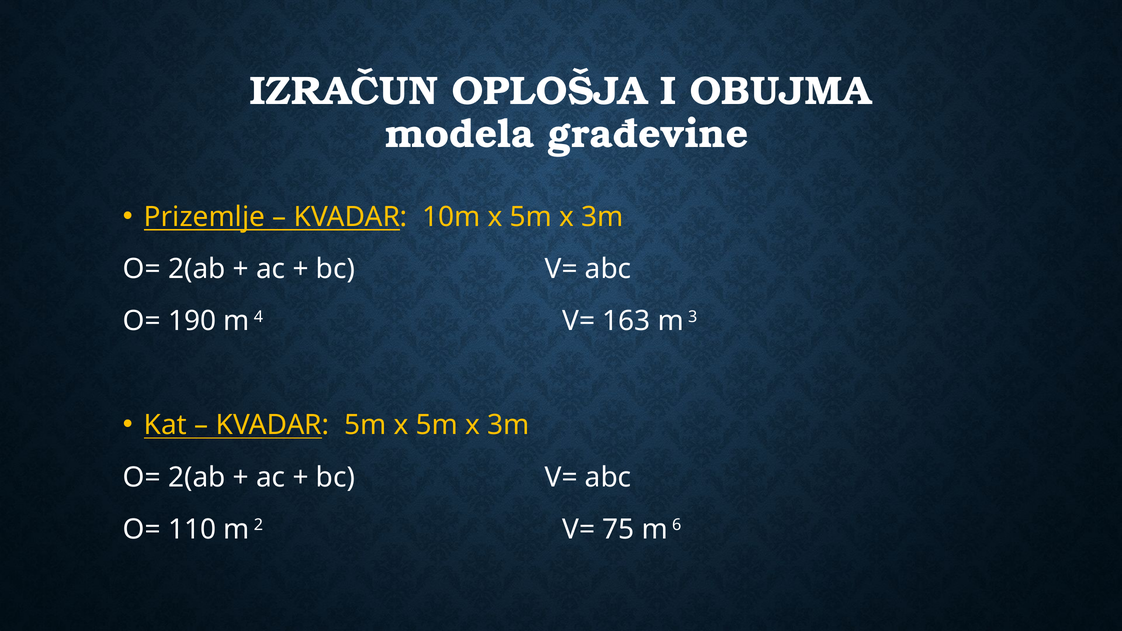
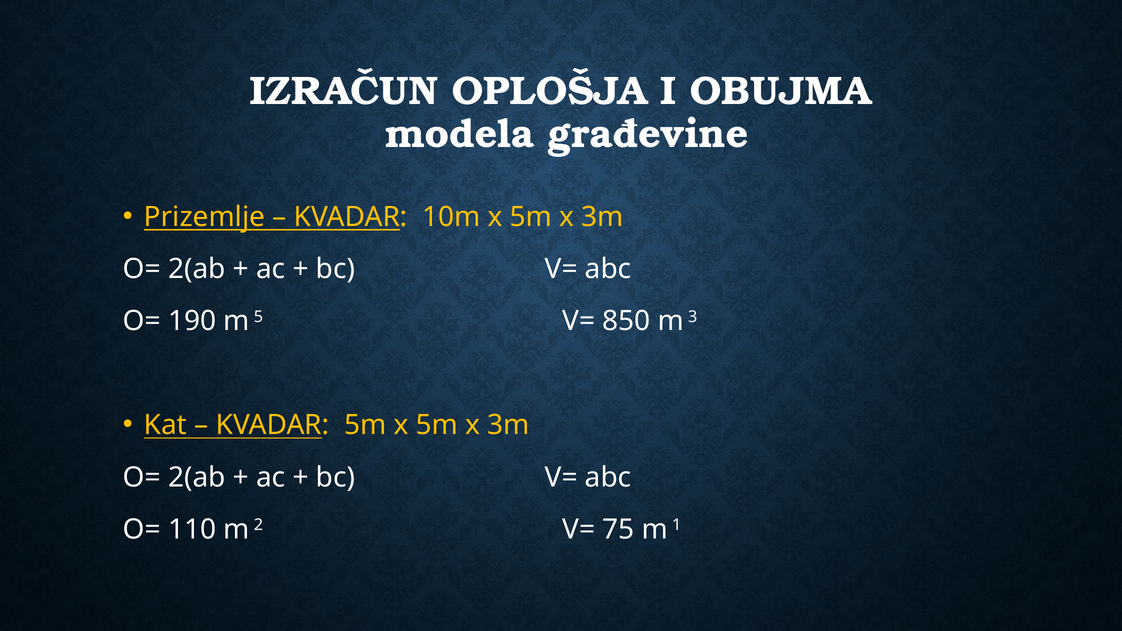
4: 4 -> 5 (258, 317)
163: 163 -> 850 (626, 321)
6: 6 -> 1 (677, 525)
